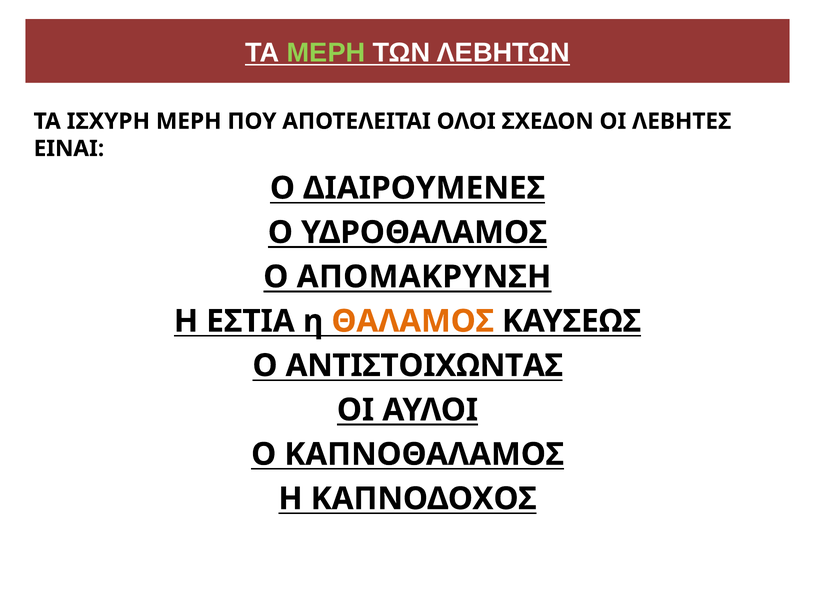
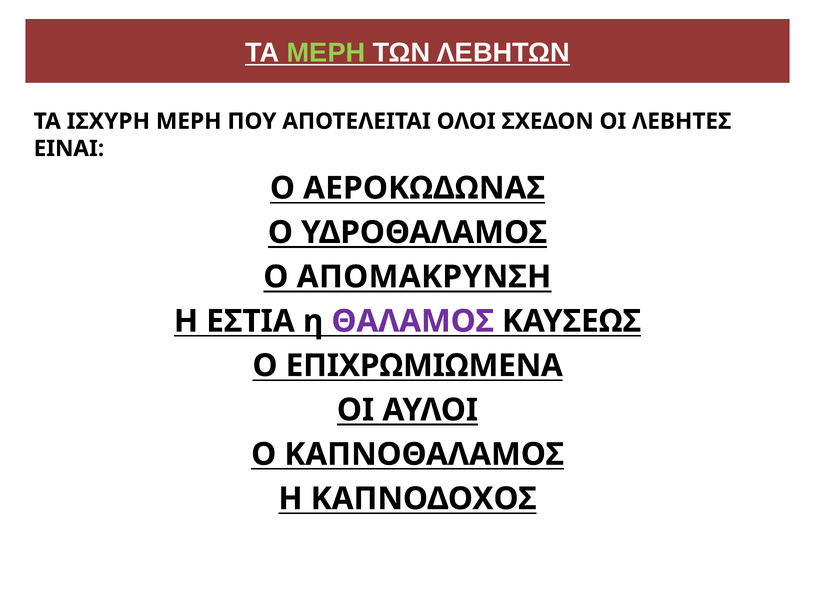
ΔΙΑΙΡΟΥΜΕΝΕΣ: ΔΙΑΙΡΟΥΜΕΝΕΣ -> ΑΕΡΟΚΩΔΩΝΑΣ (424, 188)
ΘΑΛΑΜΟΣ colour: orange -> purple (413, 321)
ΑΝΤΙΣΤΟΙΧΩΝΤΑΣ: ΑΝΤΙΣΤΟΙΧΩΝΤΑΣ -> ΕΠΙΧΡΩΜΙΩΜΕΝΑ (424, 365)
